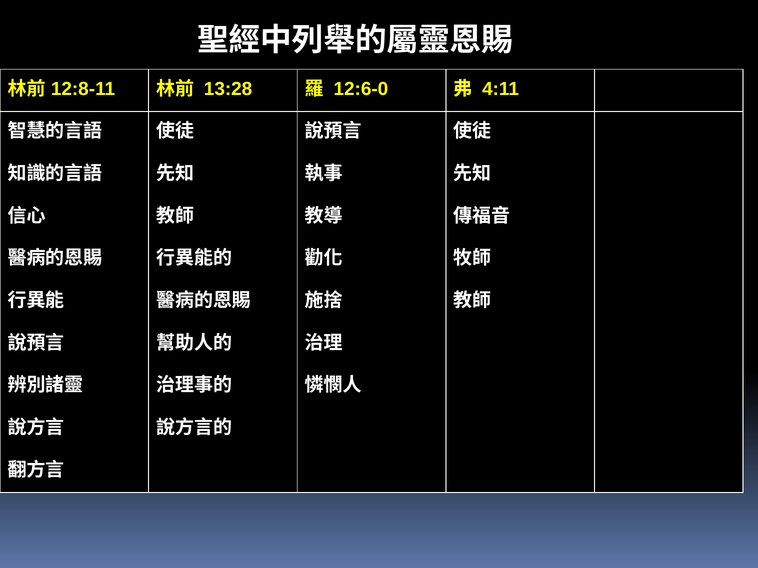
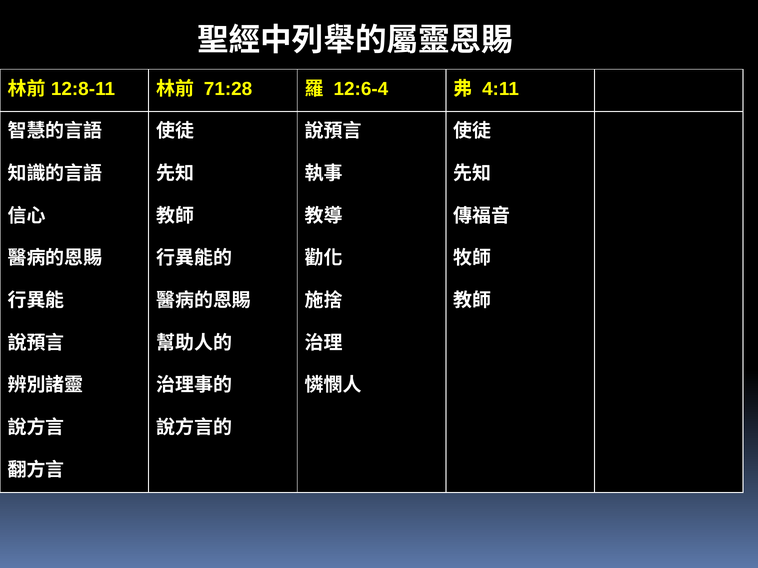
13:28: 13:28 -> 71:28 (228, 89)
12:6-0: 12:6-0 -> 12:6-4 (361, 89)
